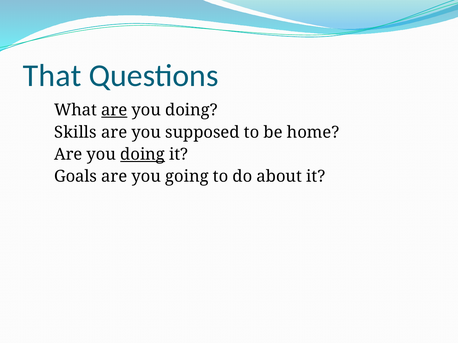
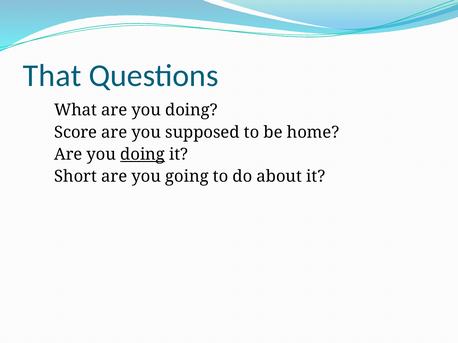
are underline: present -> none (114, 110)
Skills: Skills -> Score (76, 132)
Goals: Goals -> Short (76, 177)
